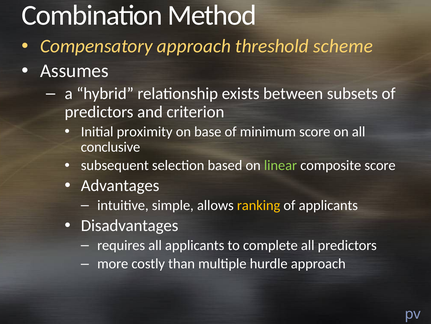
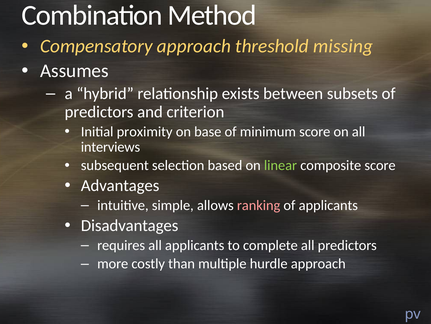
scheme: scheme -> missing (343, 46)
conclusive: conclusive -> interviews (110, 147)
ranking colour: yellow -> pink (259, 205)
